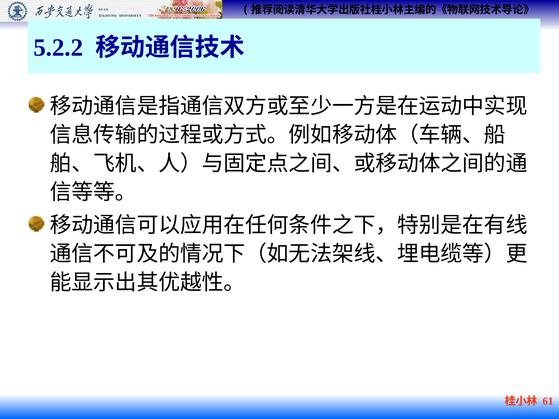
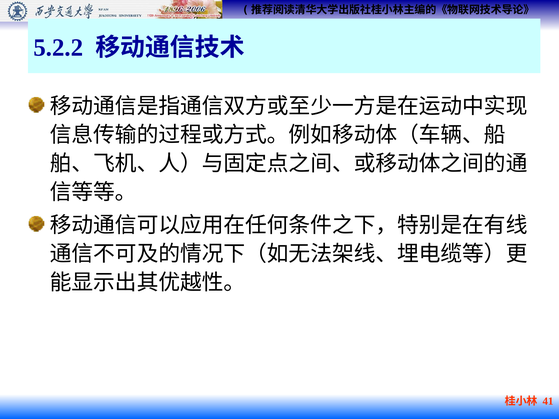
61: 61 -> 41 (548, 401)
